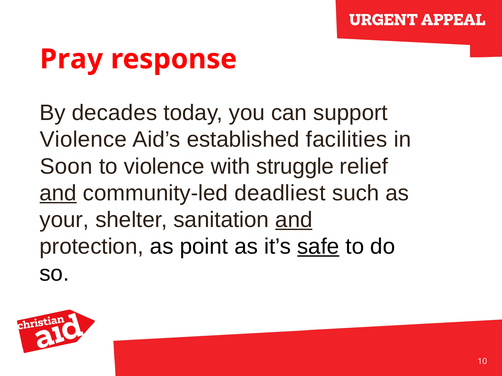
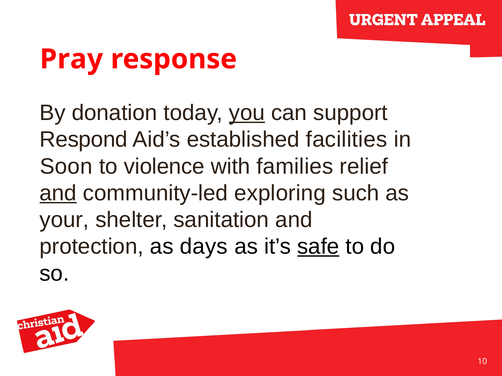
decades: decades -> donation (115, 113)
you underline: none -> present (247, 113)
Violence: Violence -> Respond (84, 140)
struggle: struggle -> families (295, 167)
deadliest: deadliest -> exploring (280, 193)
and underline: present -> none (294, 220)
point: point -> days (204, 247)
